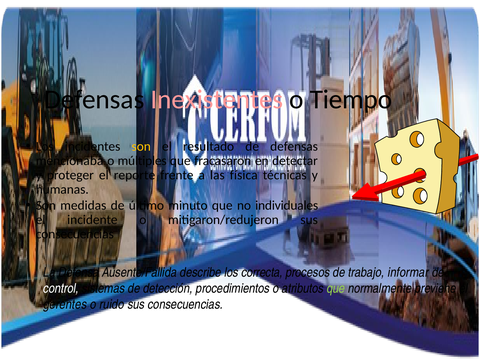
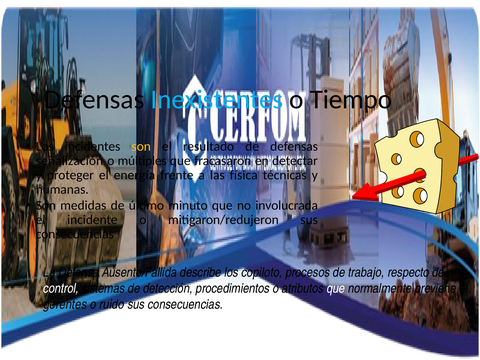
Inexistentes colour: pink -> light blue (217, 99)
mencionaba: mencionaba -> señalización (70, 161)
reporte: reporte -> energía (134, 175)
individuales: individuales -> involucrada (287, 205)
correcta: correcta -> copiloto (262, 272)
informar: informar -> respecto (408, 272)
que colour: light green -> white (336, 288)
